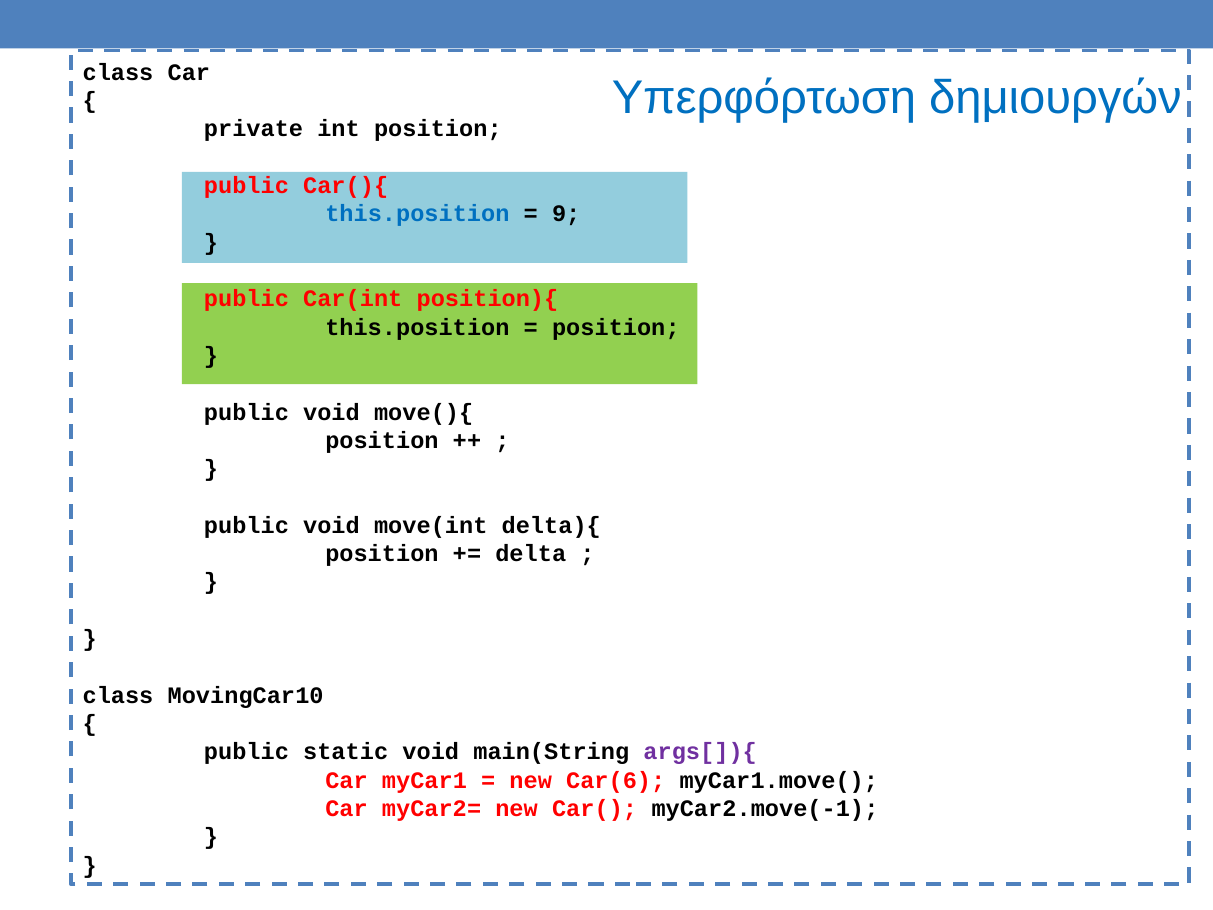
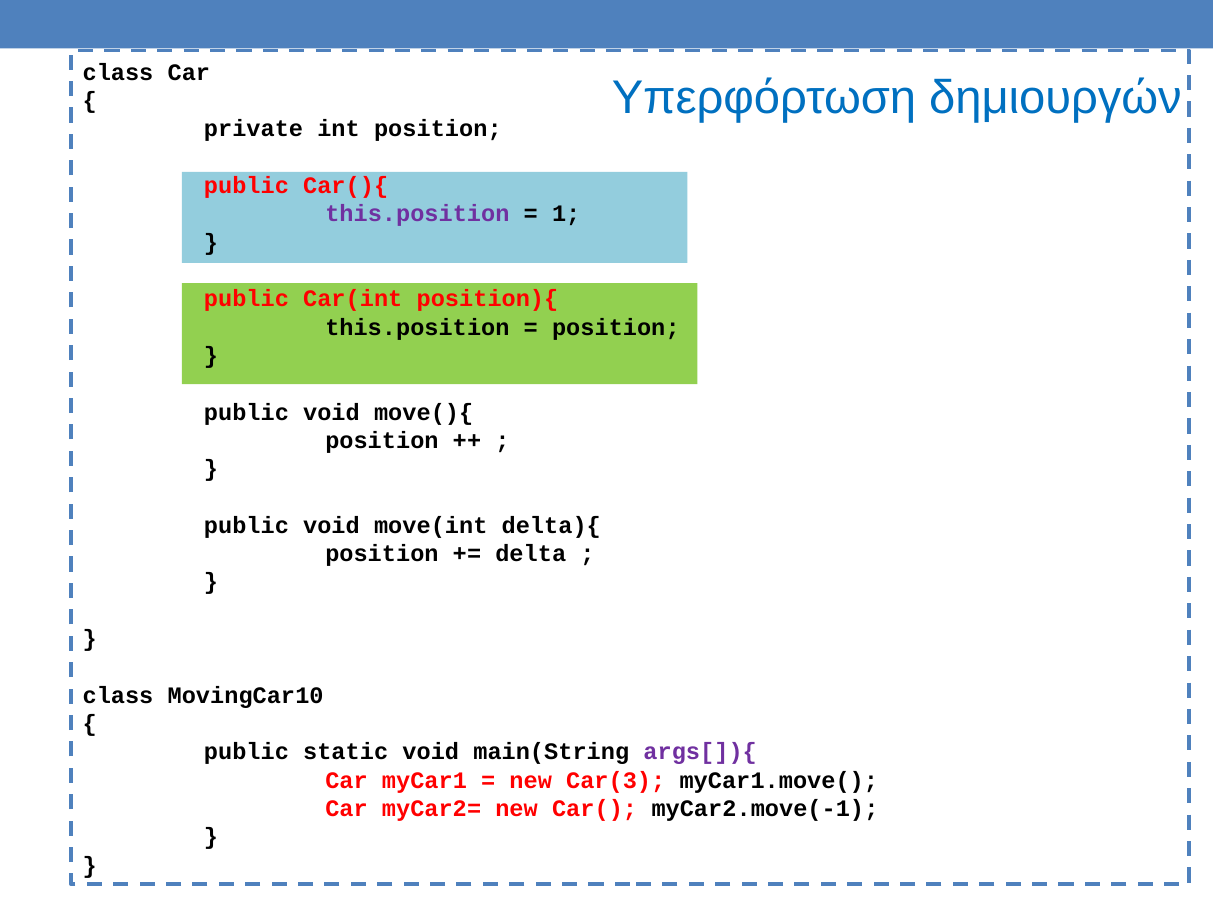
this.position colour: blue -> purple (417, 214)
9: 9 -> 1 (566, 214)
Car(6: Car(6 -> Car(3 (616, 780)
